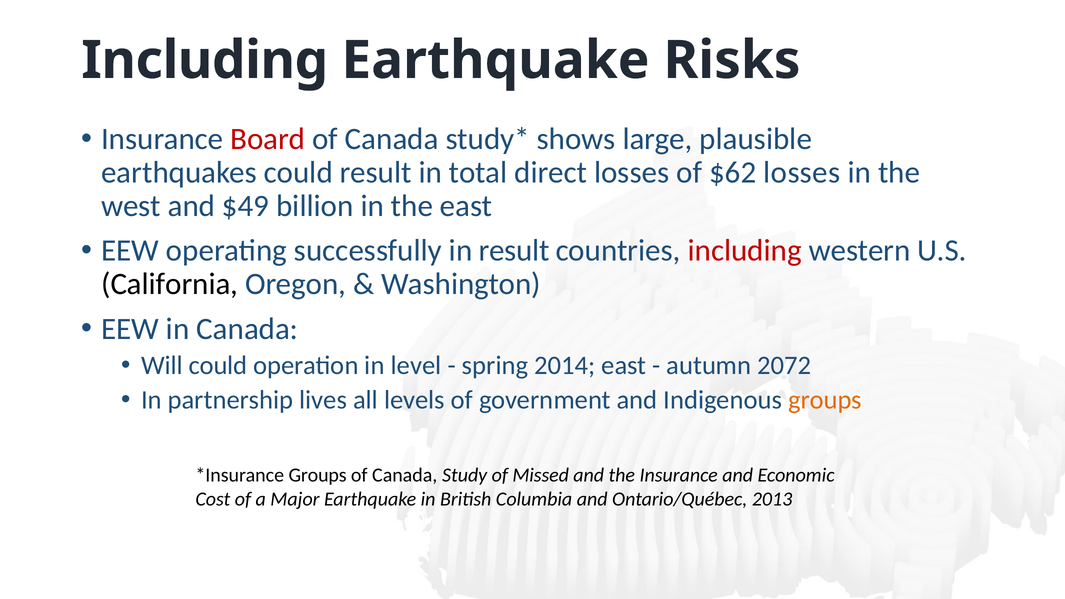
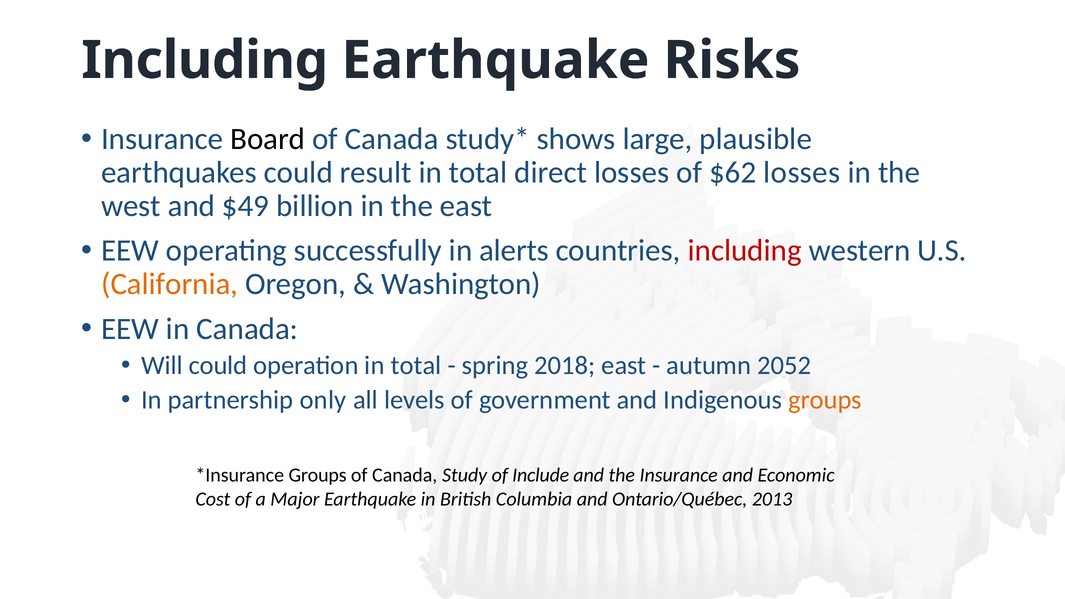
Board colour: red -> black (268, 139)
in result: result -> alerts (514, 251)
California colour: black -> orange (170, 284)
operation in level: level -> total (416, 366)
2014: 2014 -> 2018 (565, 366)
2072: 2072 -> 2052 (784, 366)
lives: lives -> only (323, 400)
Missed: Missed -> Include (541, 475)
